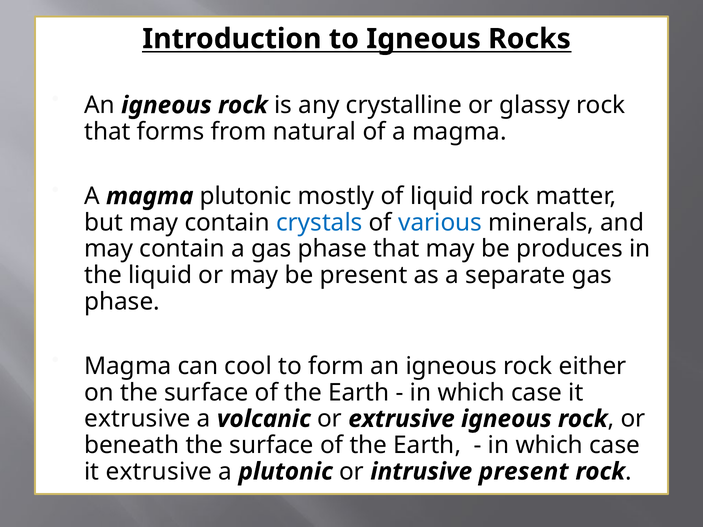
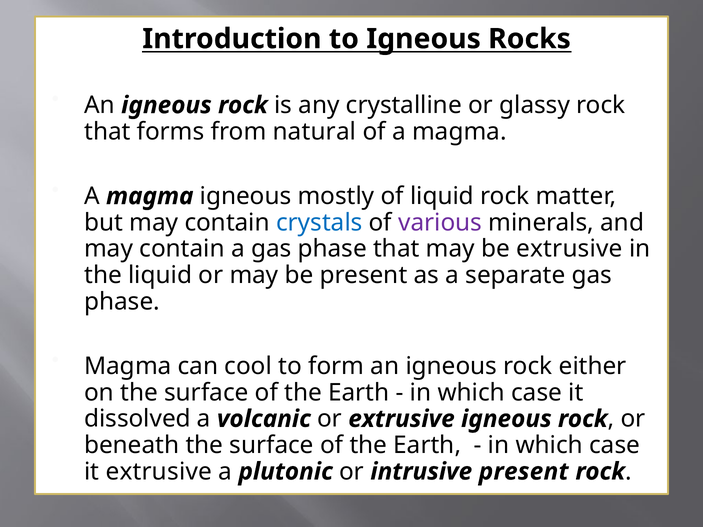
magma plutonic: plutonic -> igneous (246, 196)
various colour: blue -> purple (440, 223)
be produces: produces -> extrusive (569, 249)
extrusive: extrusive -> dissolved (138, 419)
